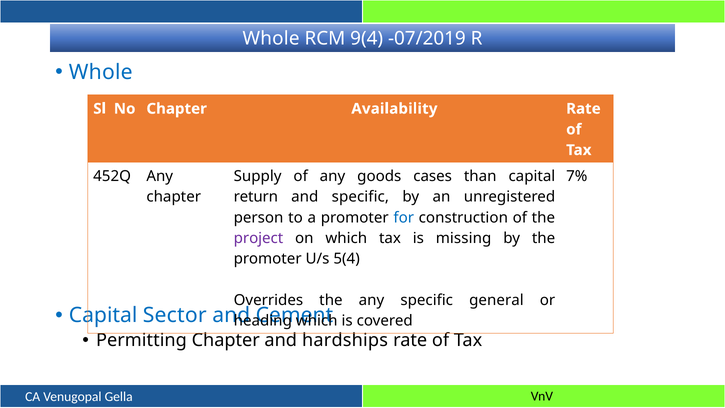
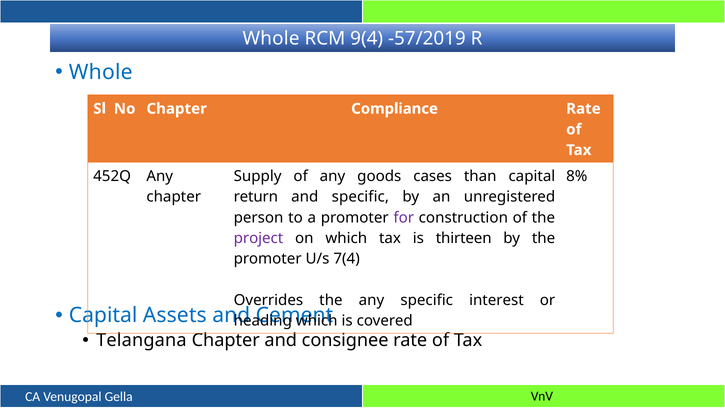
-07/2019: -07/2019 -> -57/2019 (427, 39)
Availability: Availability -> Compliance (395, 109)
7%: 7% -> 8% (577, 176)
for colour: blue -> purple (404, 217)
missing: missing -> thirteen (464, 238)
5(4: 5(4 -> 7(4 (347, 259)
general: general -> interest (496, 300)
Sector: Sector -> Assets (175, 315)
Permitting: Permitting -> Telangana (141, 340)
hardships: hardships -> consignee (345, 340)
